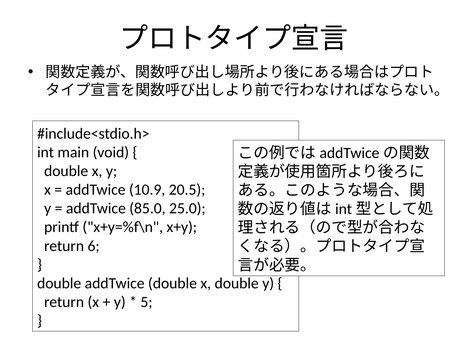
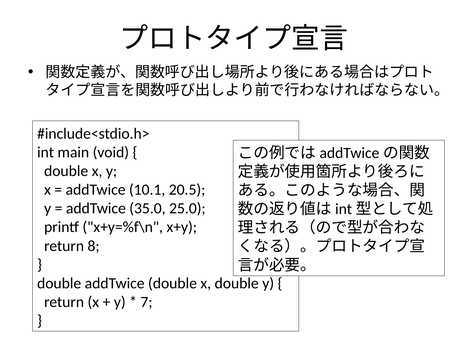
10.9: 10.9 -> 10.1 (147, 190)
85.0: 85.0 -> 35.0 (147, 208)
6: 6 -> 8 (94, 246)
5: 5 -> 7 (147, 302)
